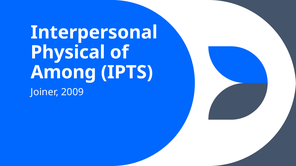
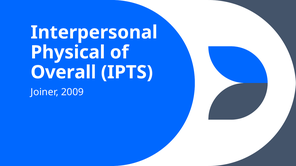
Among: Among -> Overall (63, 72)
